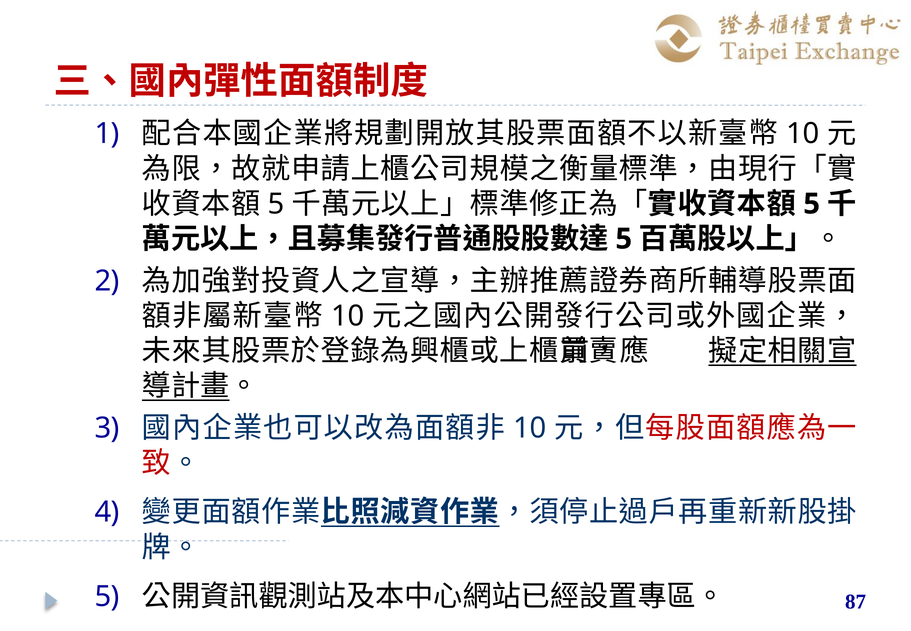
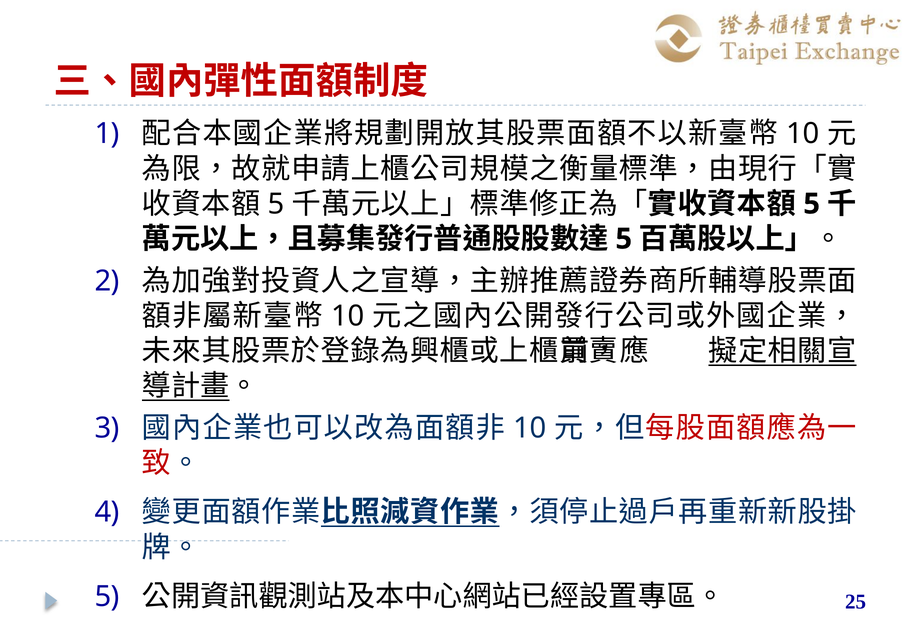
87: 87 -> 25 (856, 602)
